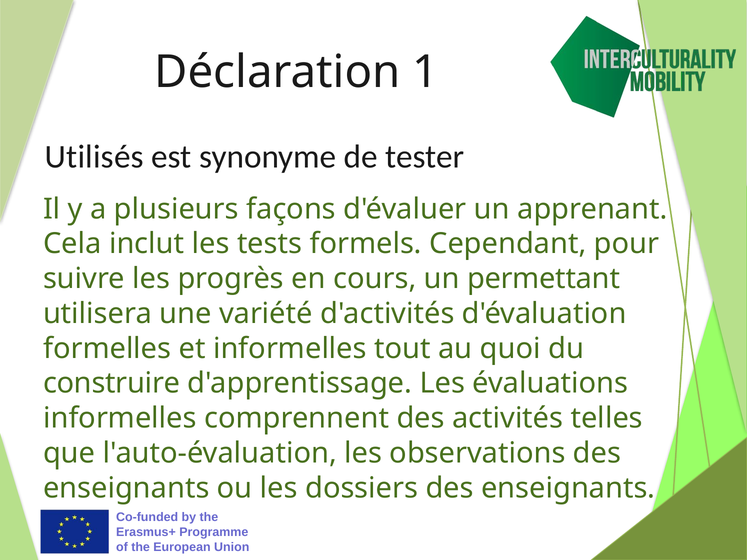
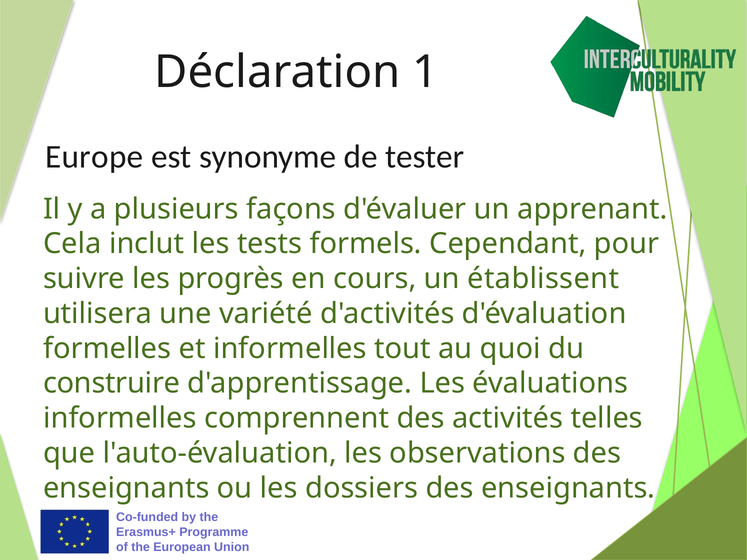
Utilisés: Utilisés -> Europe (94, 157)
permettant: permettant -> établissent (543, 279)
